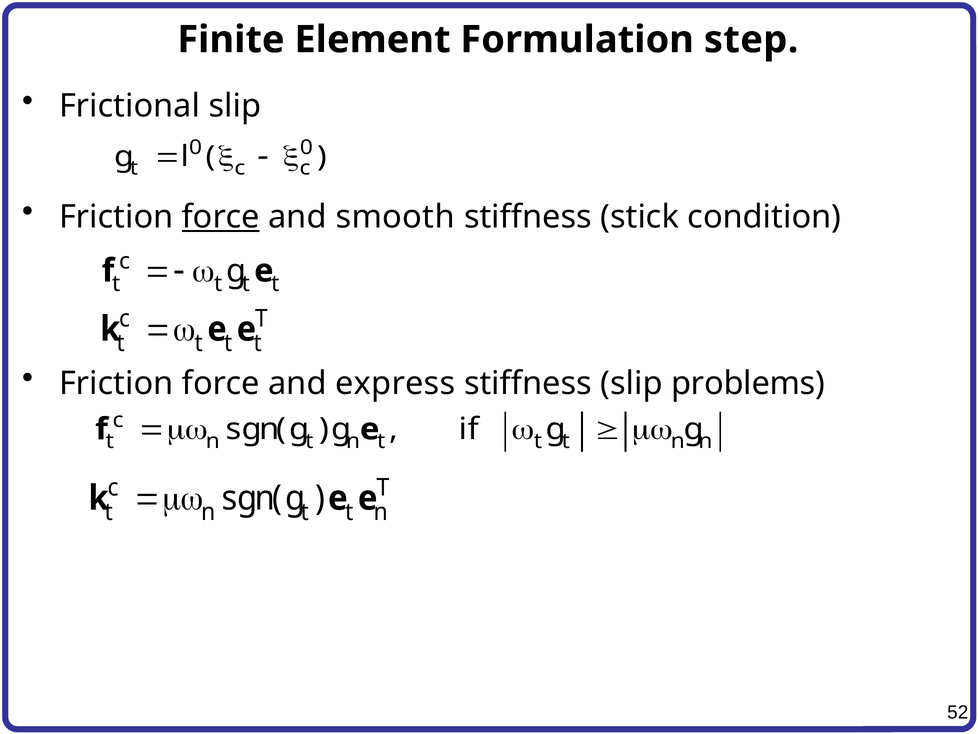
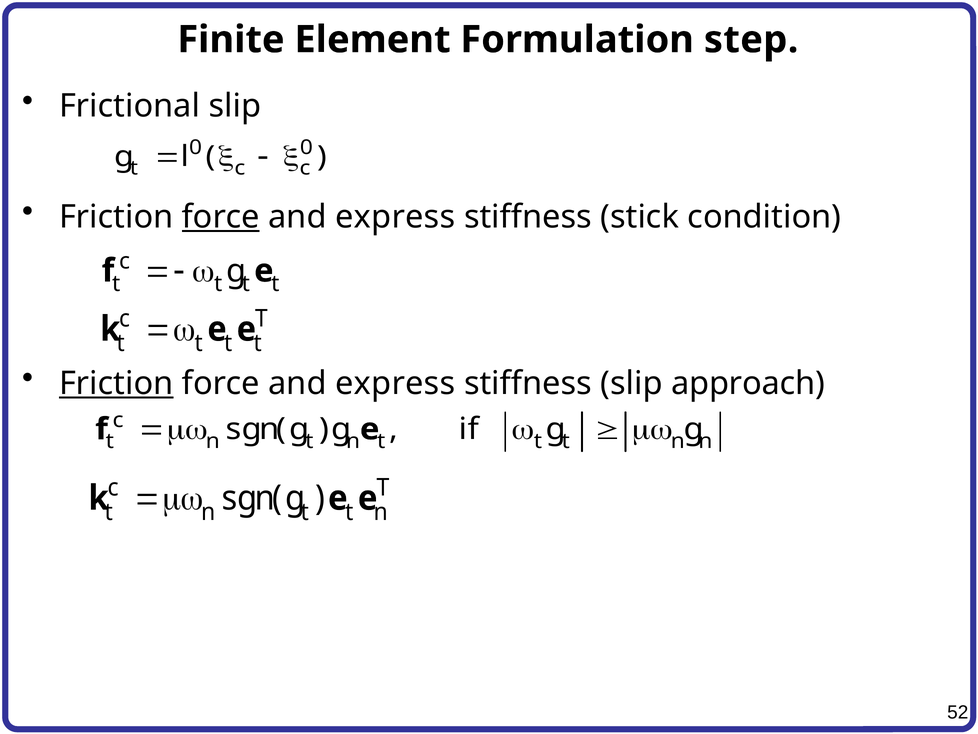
smooth: smooth -> express (395, 217)
Friction underline: none -> present (116, 383)
problems: problems -> approach (748, 383)
